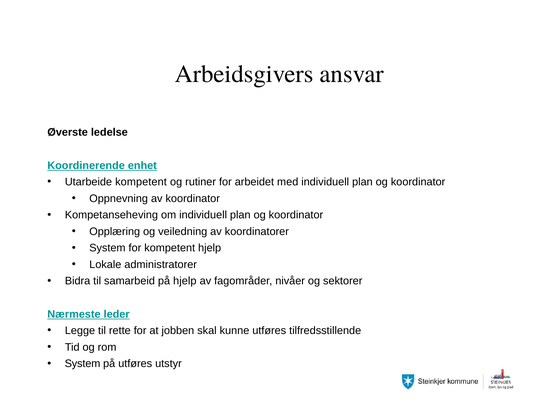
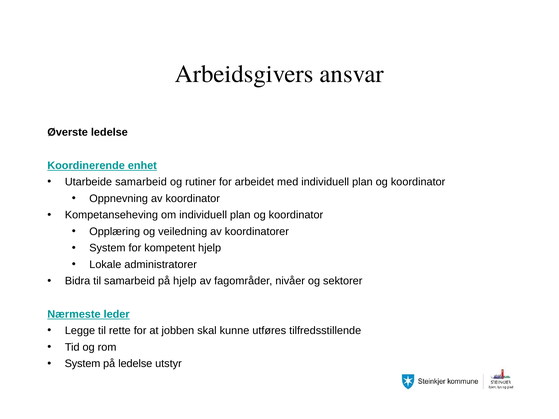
Utarbeide kompetent: kompetent -> samarbeid (141, 182)
på utføres: utføres -> ledelse (135, 364)
